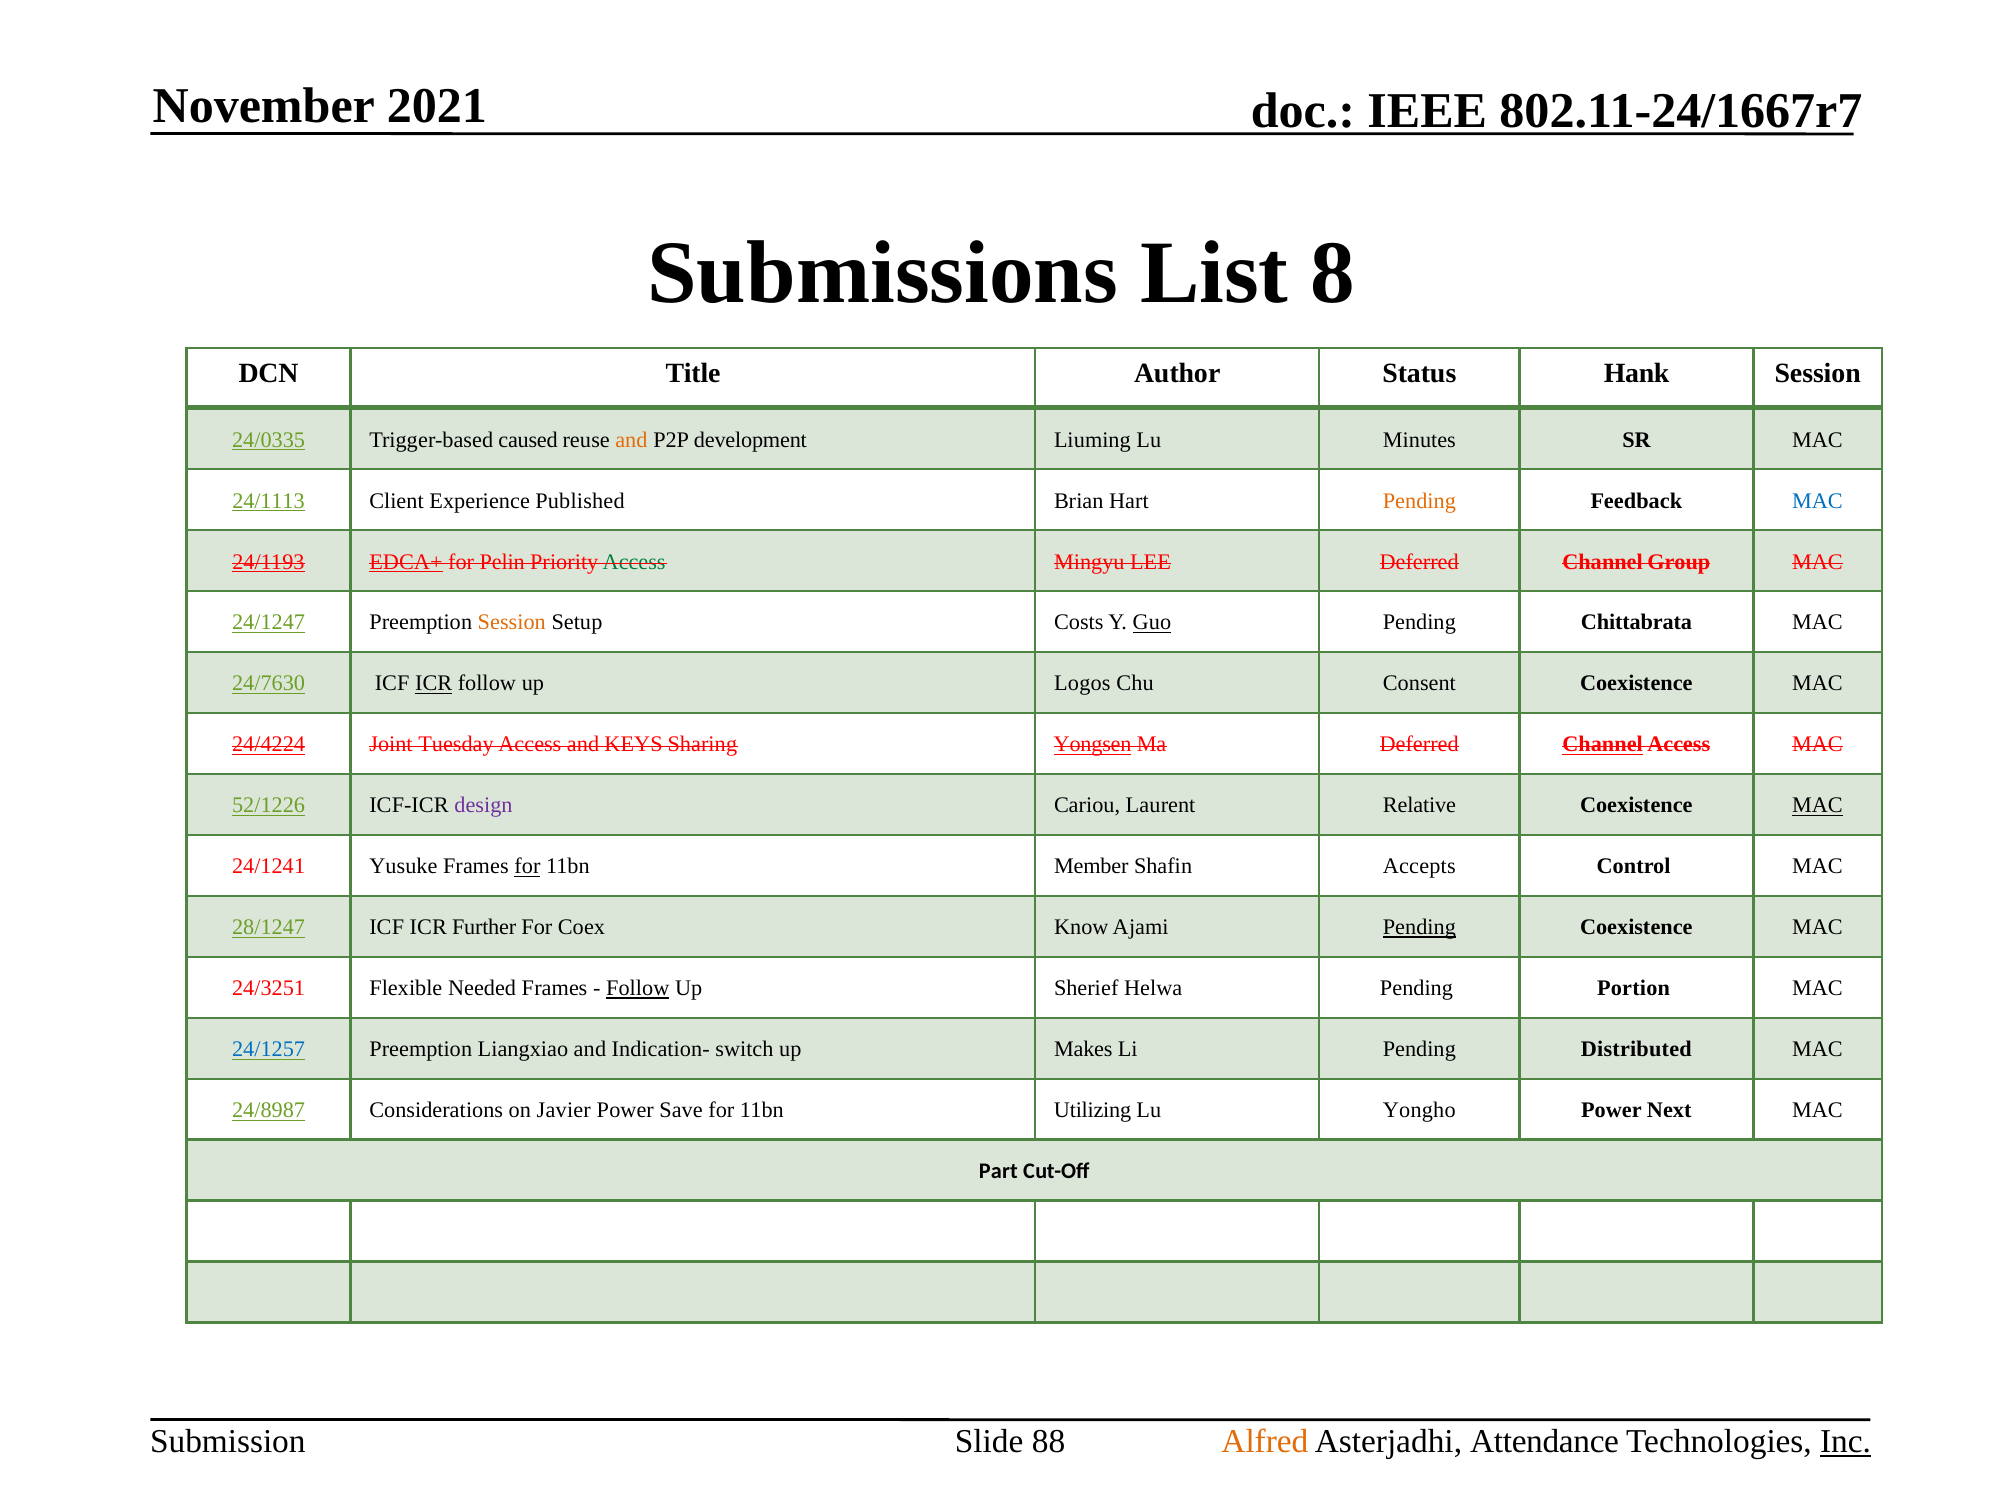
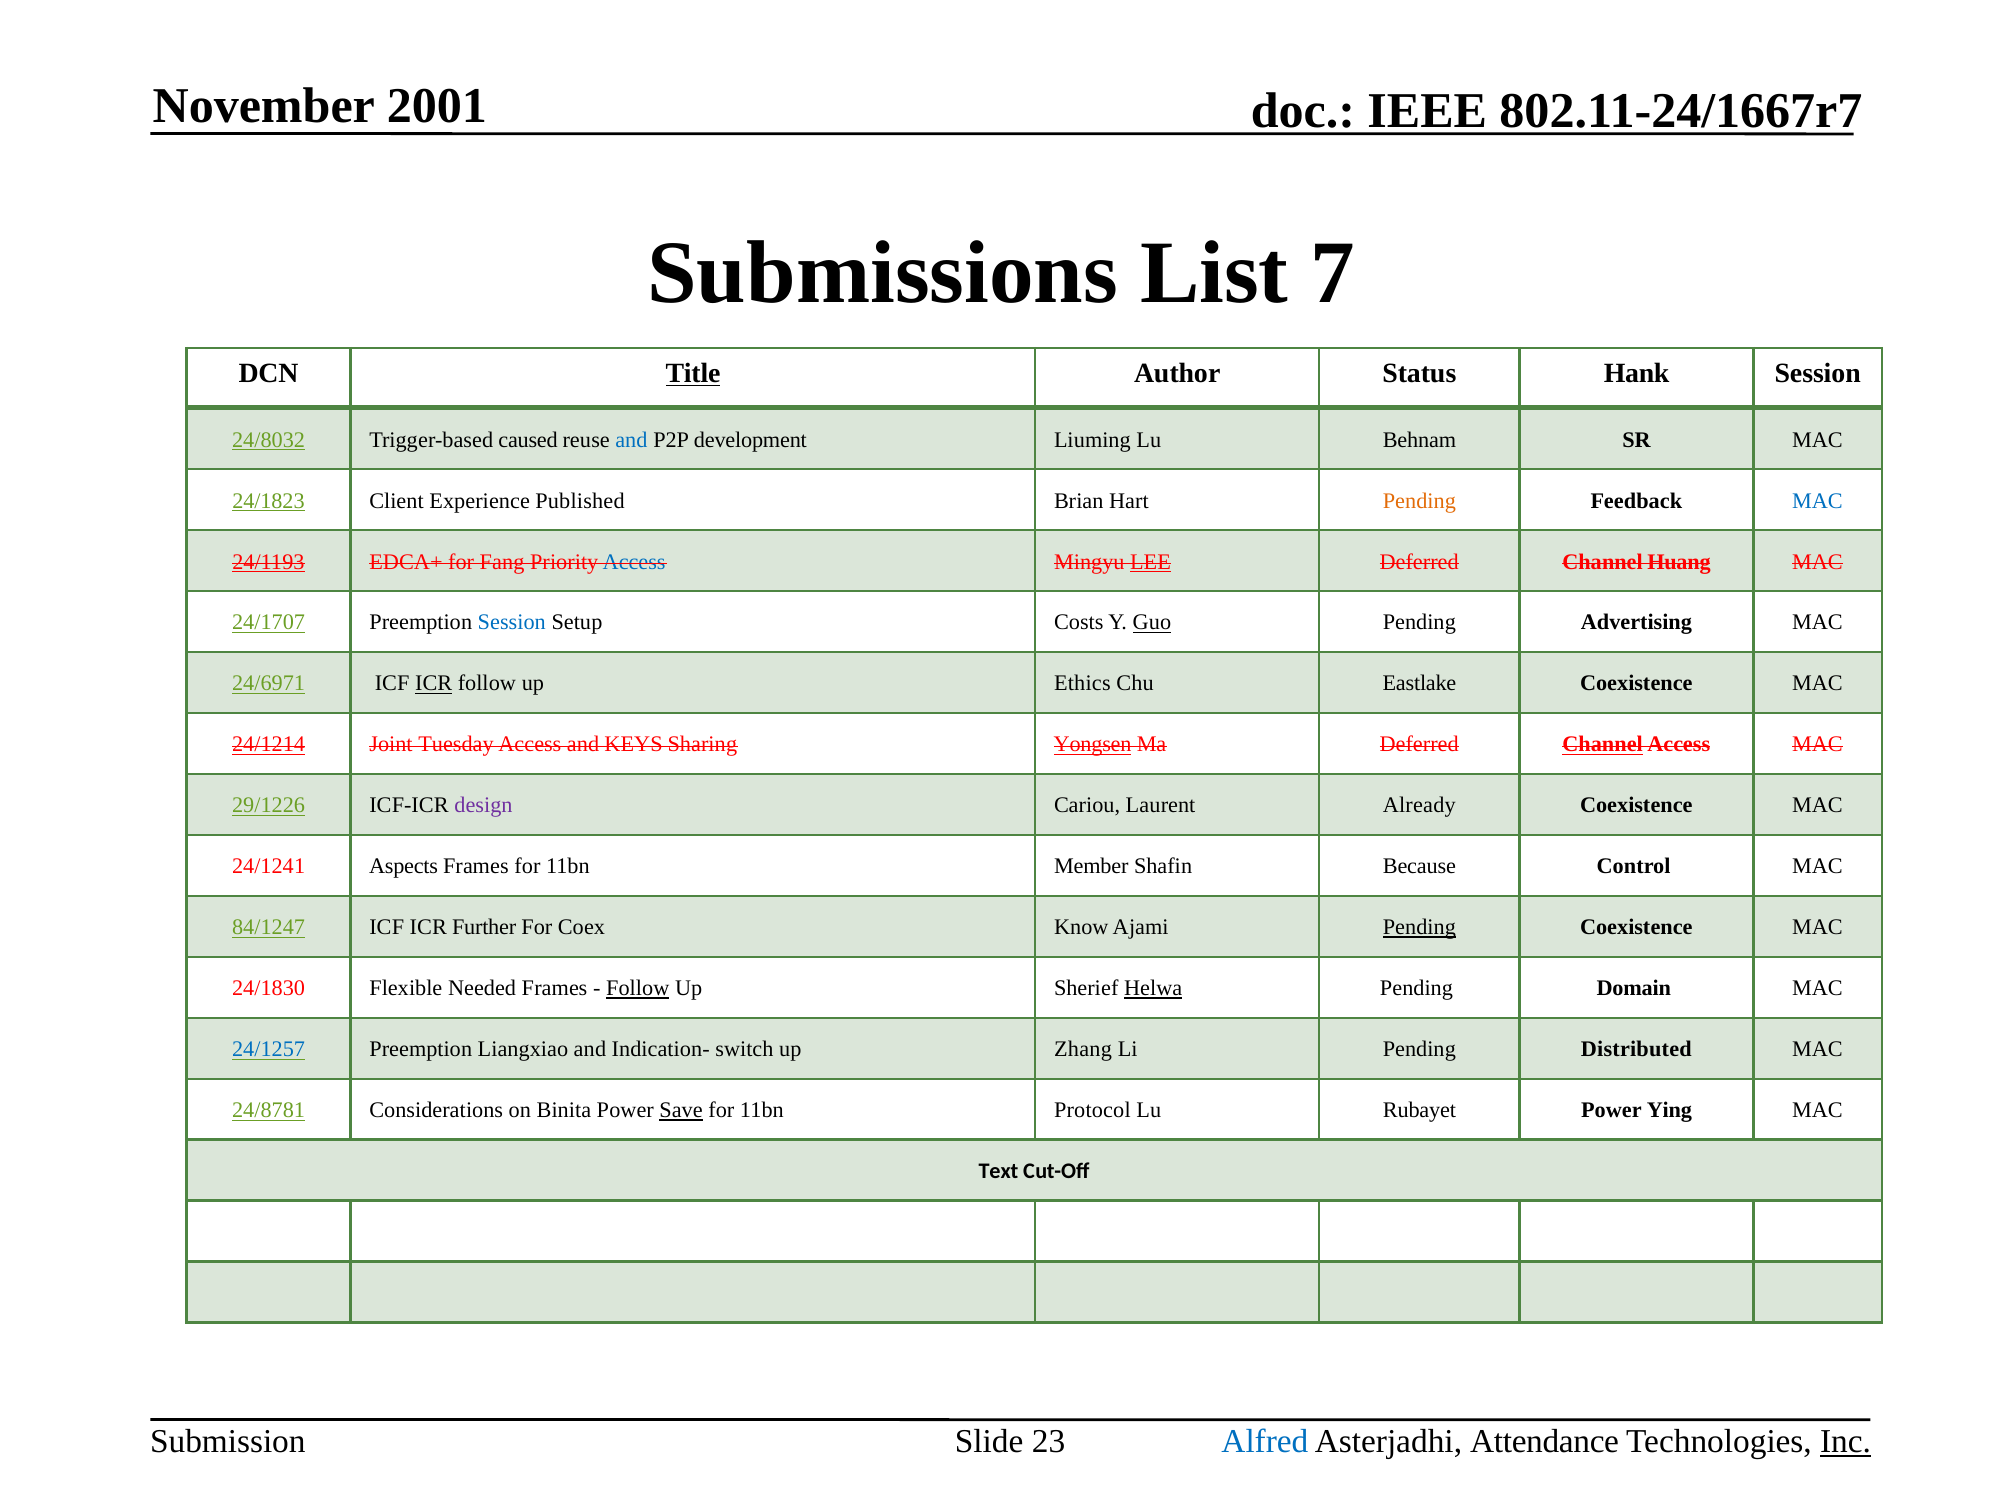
2021: 2021 -> 2001 (437, 106)
8: 8 -> 7 (1333, 273)
Title underline: none -> present (693, 373)
24/0335: 24/0335 -> 24/8032 (269, 440)
and colour: orange -> blue (631, 440)
Minutes: Minutes -> Behnam (1419, 440)
24/1113: 24/1113 -> 24/1823 (268, 501)
EDCA+ underline: present -> none (406, 562)
Pelin: Pelin -> Fang (502, 562)
Access colour: green -> blue (634, 562)
LEE underline: none -> present (1150, 562)
Group: Group -> Huang (1679, 562)
24/1247: 24/1247 -> 24/1707 (269, 623)
Session colour: orange -> blue (512, 623)
Chittabrata: Chittabrata -> Advertising (1636, 623)
24/7630: 24/7630 -> 24/6971 (269, 684)
Logos: Logos -> Ethics (1082, 684)
Consent: Consent -> Eastlake (1419, 684)
24/4224: 24/4224 -> 24/1214 (269, 745)
52/1226: 52/1226 -> 29/1226 (269, 806)
Relative: Relative -> Already (1419, 806)
MAC underline: present -> none (1818, 806)
Yusuke: Yusuke -> Aspects (404, 867)
for underline: present -> none (527, 867)
Accepts: Accepts -> Because (1419, 867)
28/1247: 28/1247 -> 84/1247 (269, 928)
24/3251: 24/3251 -> 24/1830 (269, 989)
Helwa underline: none -> present (1153, 989)
Portion: Portion -> Domain (1634, 989)
Makes: Makes -> Zhang (1083, 1050)
24/8987: 24/8987 -> 24/8781 (269, 1111)
Javier: Javier -> Binita (564, 1111)
Save underline: none -> present (681, 1111)
Utilizing: Utilizing -> Protocol (1092, 1111)
Yongho: Yongho -> Rubayet (1419, 1111)
Next: Next -> Ying (1669, 1111)
Part: Part -> Text (998, 1172)
88: 88 -> 23 (1049, 1441)
Alfred colour: orange -> blue (1265, 1441)
